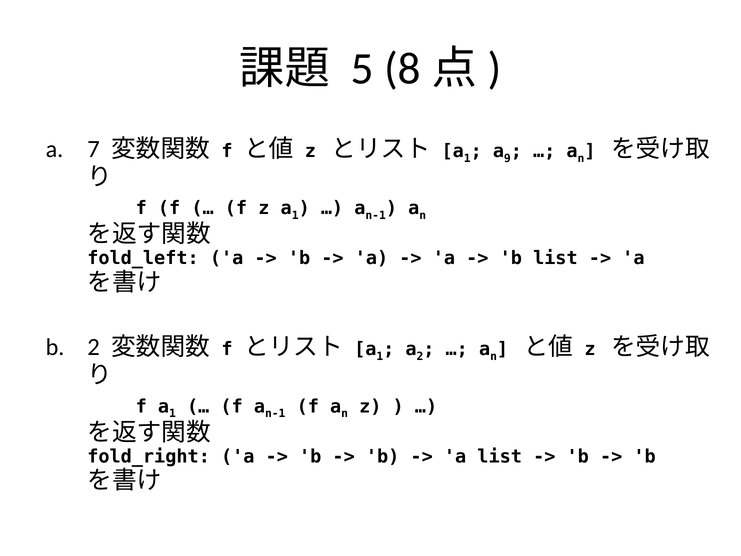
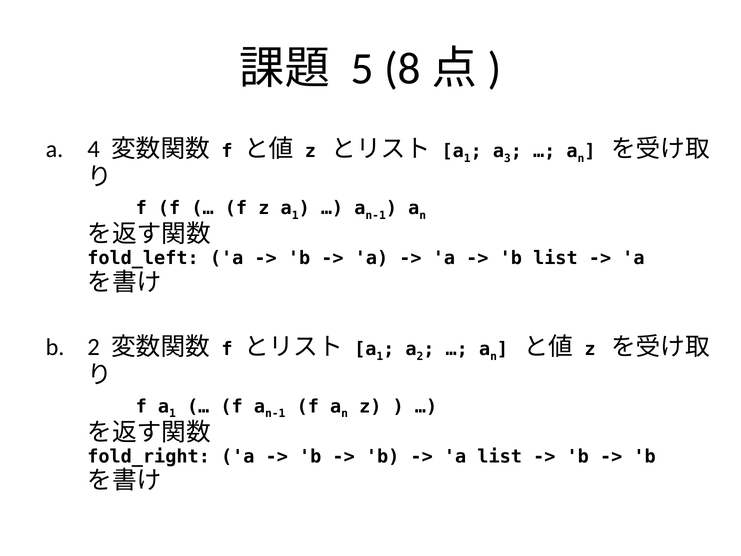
7: 7 -> 4 (94, 149)
9: 9 -> 3 (507, 158)
